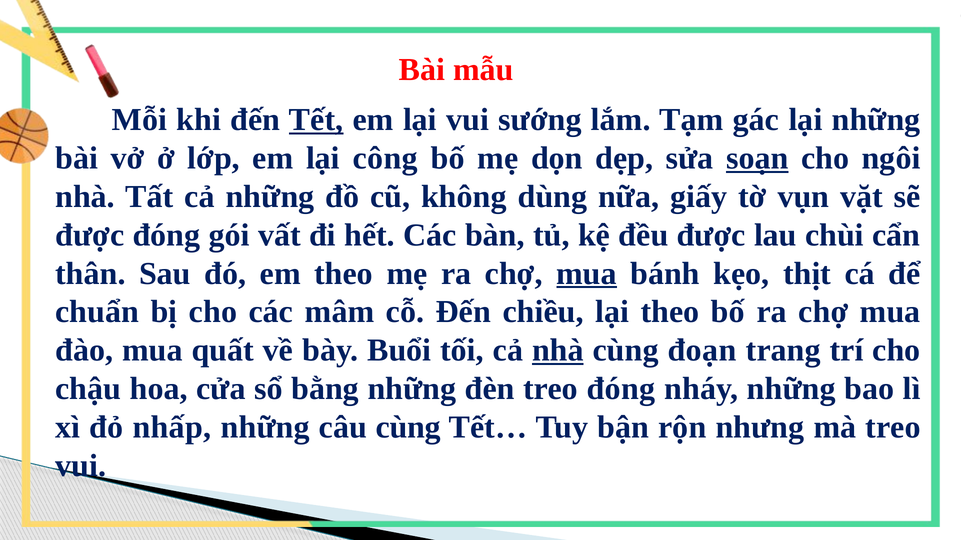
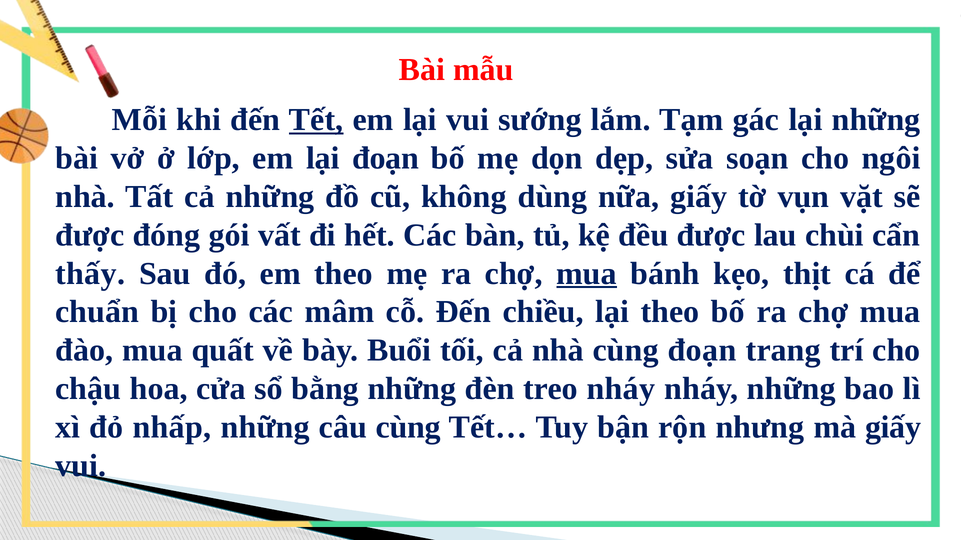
lại công: công -> đoạn (386, 158)
soạn underline: present -> none (757, 158)
thân: thân -> thấy (90, 274)
nhà underline: present -> none (558, 351)
treo đóng: đóng -> nháy (621, 389)
mà treo: treo -> giấy (893, 428)
